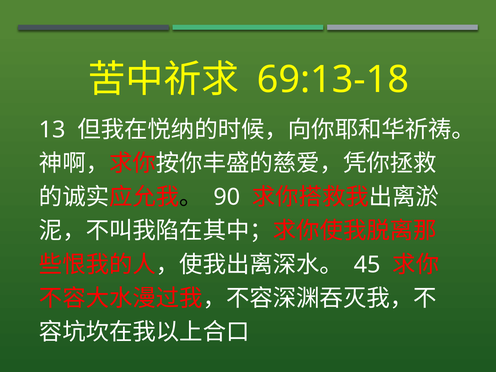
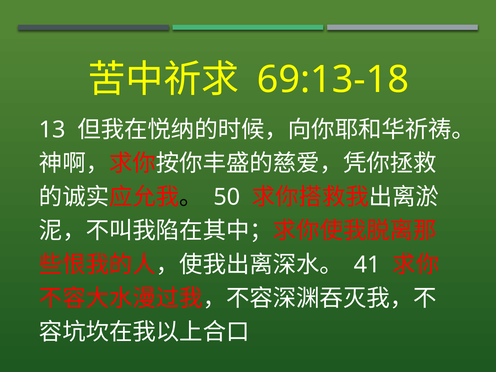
90: 90 -> 50 (227, 197)
45: 45 -> 41 (367, 265)
